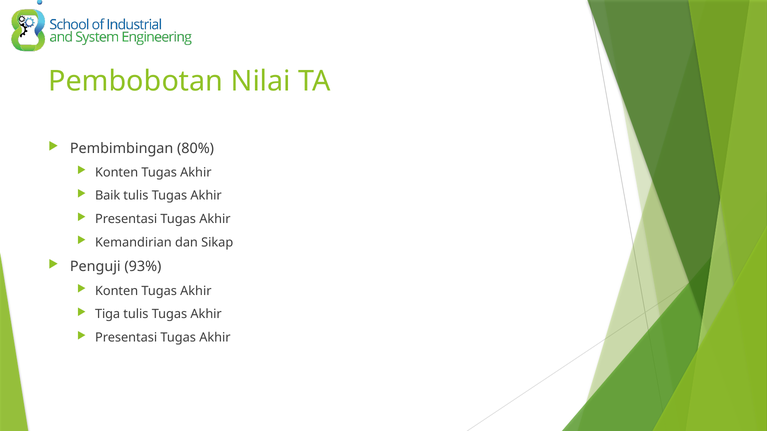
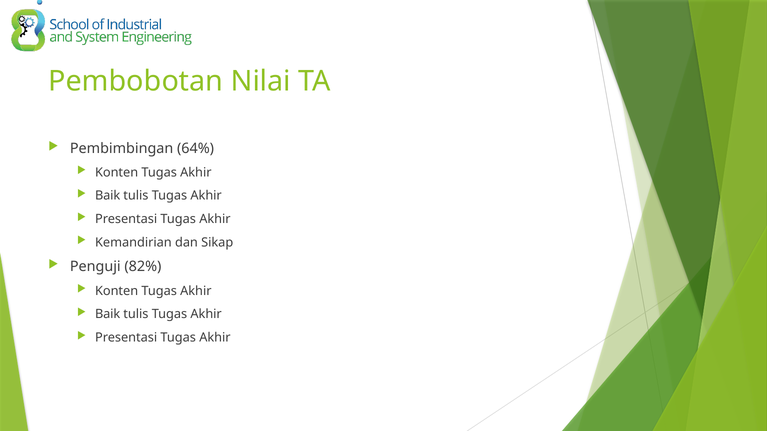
80%: 80% -> 64% (196, 148)
93%: 93% -> 82% (143, 267)
Tiga: Tiga -> Baik (108, 315)
